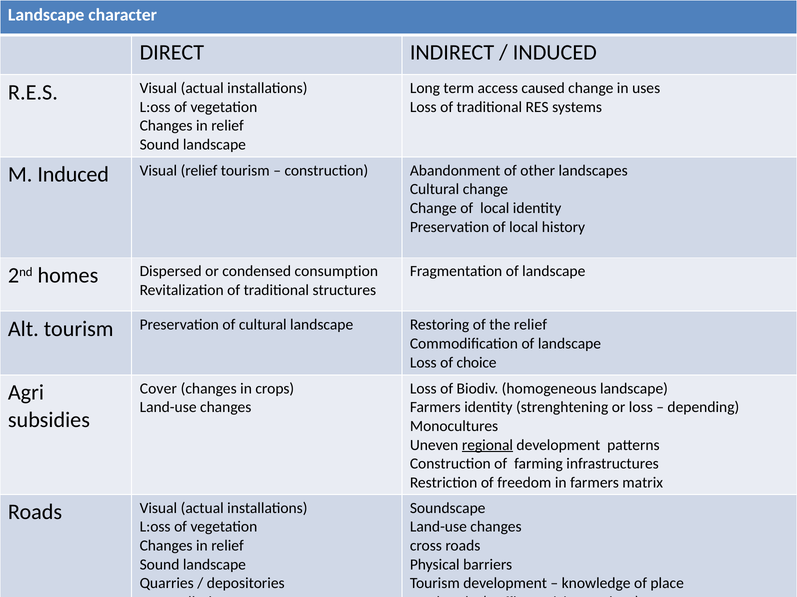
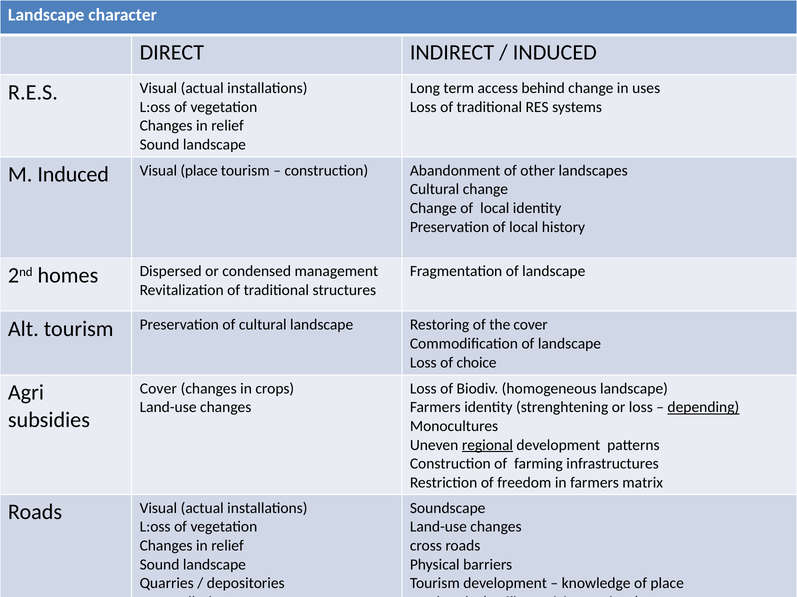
caused: caused -> behind (543, 88)
Visual relief: relief -> place (199, 171)
consumption: consumption -> management (336, 272)
the relief: relief -> cover (531, 325)
depending underline: none -> present (703, 408)
